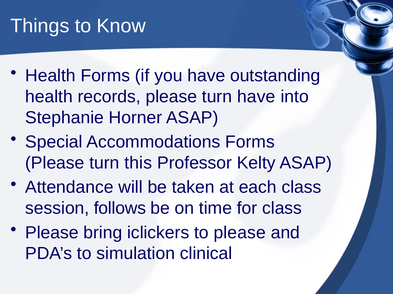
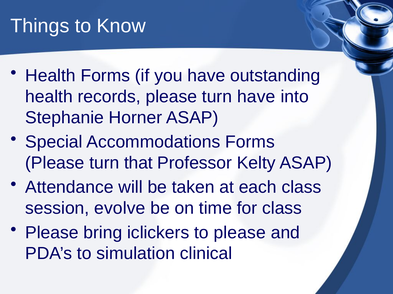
this: this -> that (138, 163)
follows: follows -> evolve (120, 209)
